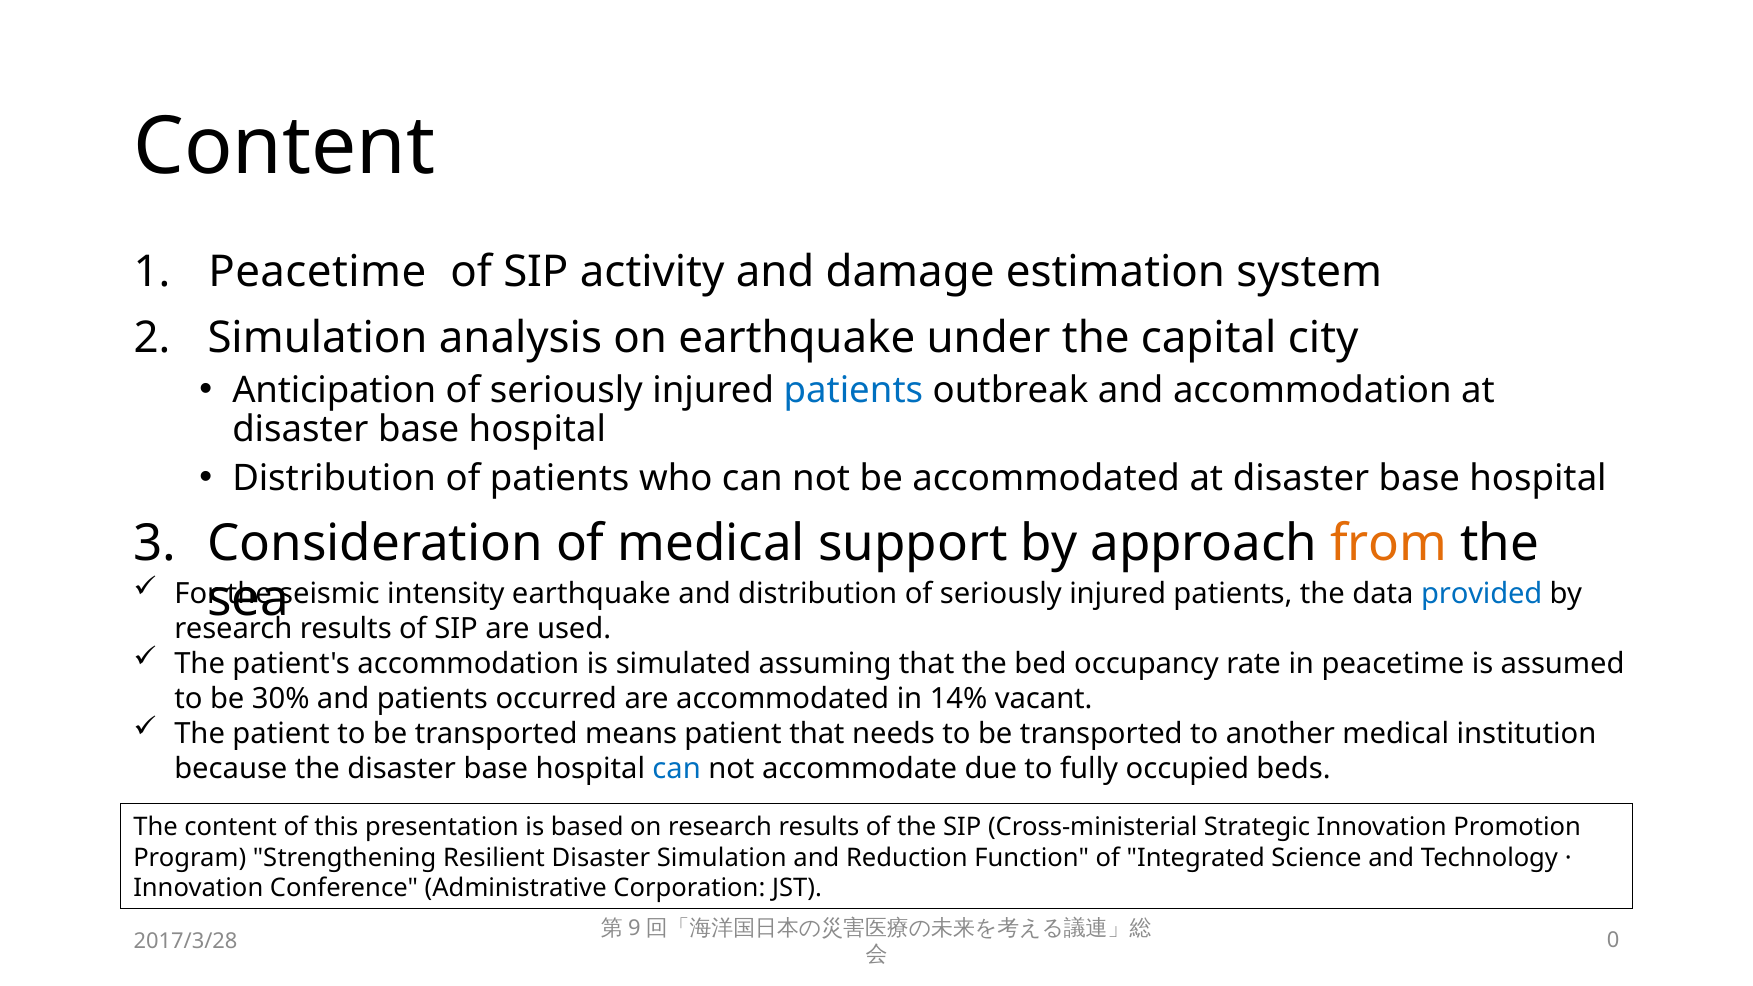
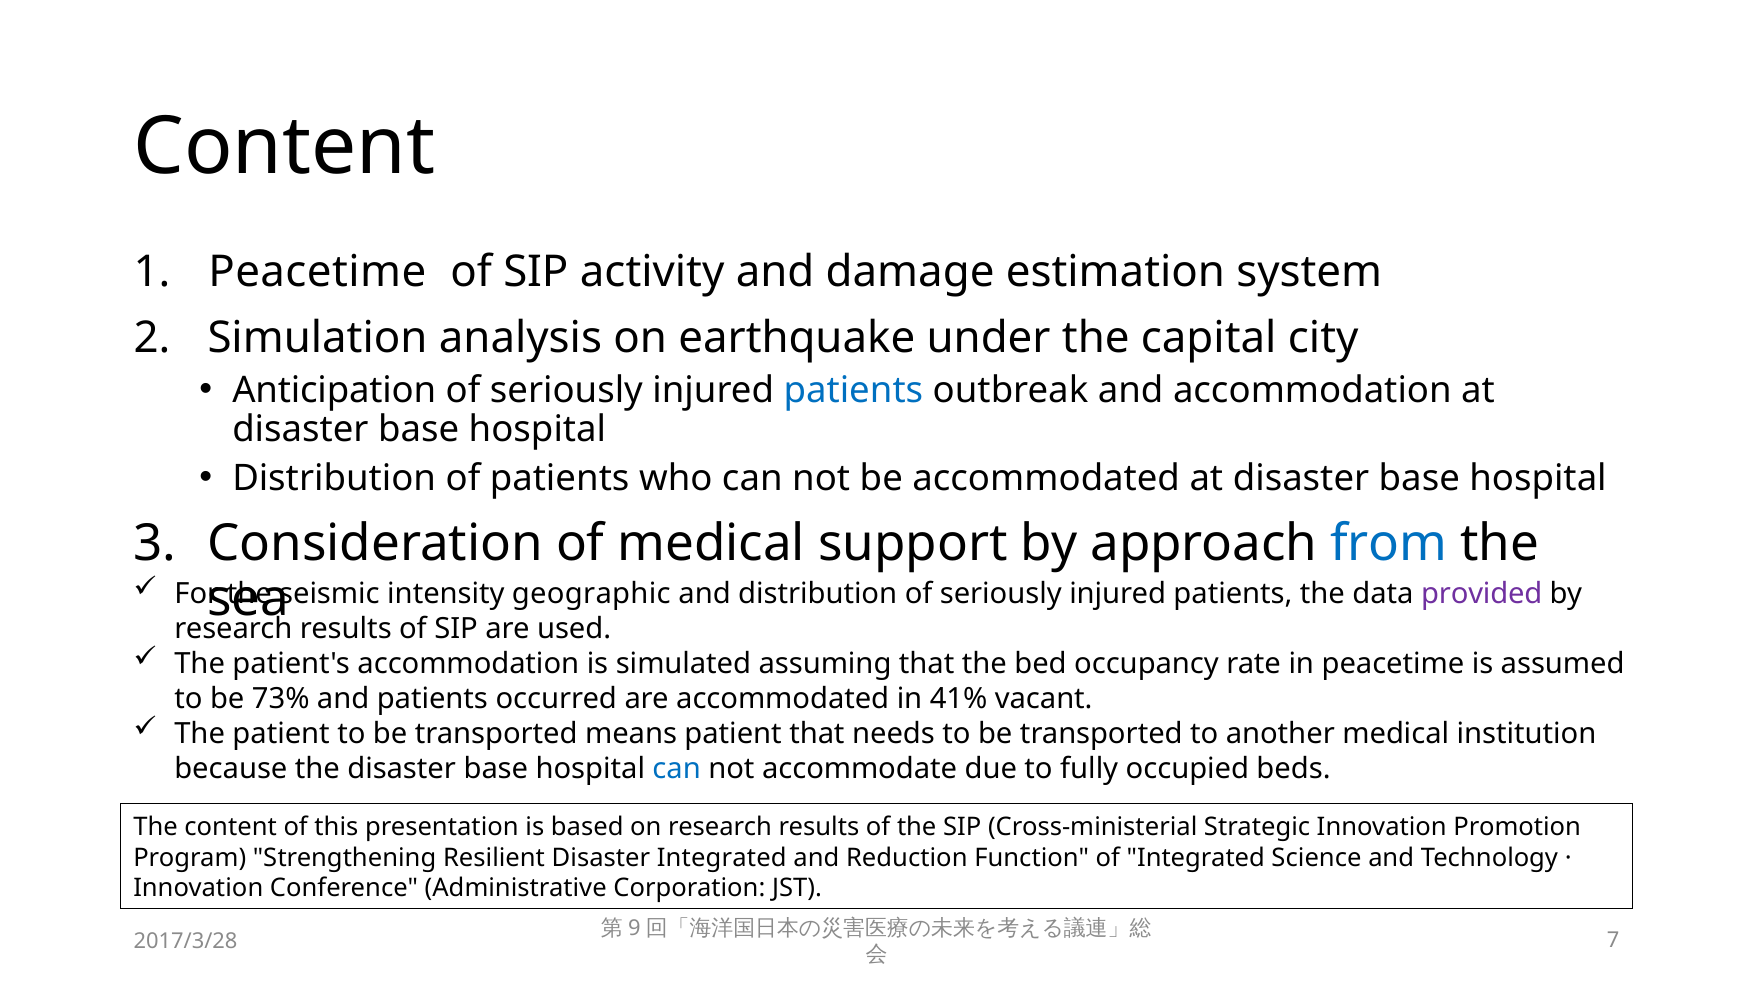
from colour: orange -> blue (1389, 544)
intensity earthquake: earthquake -> geographic (591, 594)
provided colour: blue -> purple (1482, 594)
30%: 30% -> 73% (281, 699)
14%: 14% -> 41% (959, 699)
Disaster Simulation: Simulation -> Integrated (722, 858)
0: 0 -> 7 (1613, 940)
